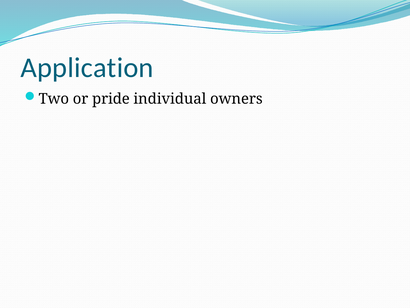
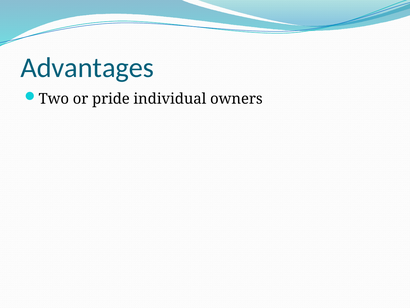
Application: Application -> Advantages (87, 68)
